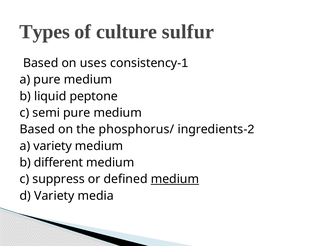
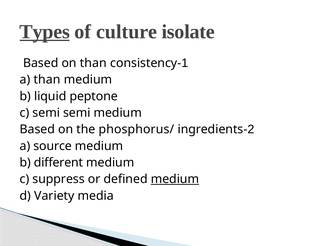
Types underline: none -> present (45, 32)
sulfur: sulfur -> isolate (188, 32)
on uses: uses -> than (93, 63)
a pure: pure -> than (47, 80)
semi pure: pure -> semi (77, 113)
a variety: variety -> source (53, 146)
